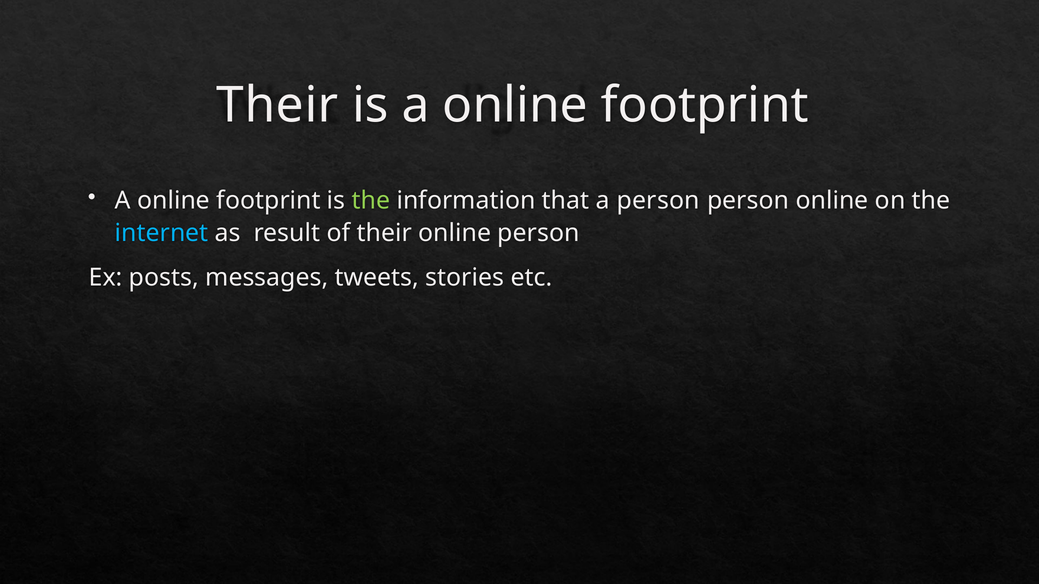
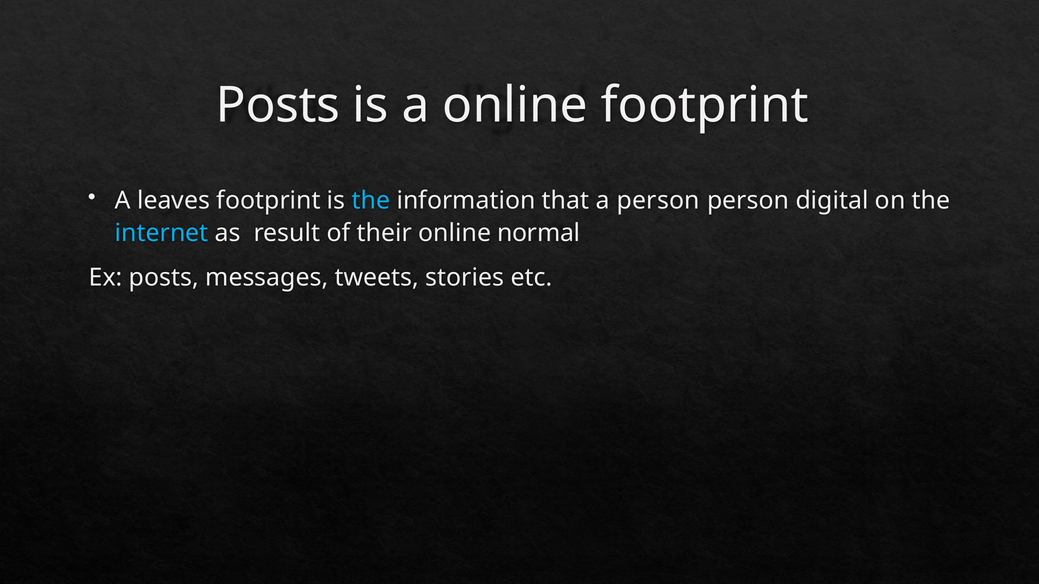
Their: Their -> Posts (278, 105)
online: online -> leaves (174, 200)
the colour: light green -> light blue (371, 200)
person online: online -> digital (832, 200)
online person: person -> normal (539, 233)
